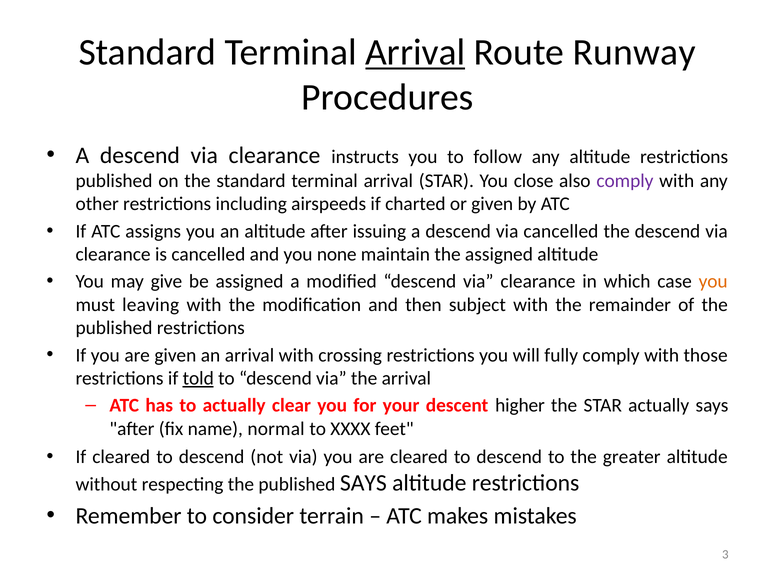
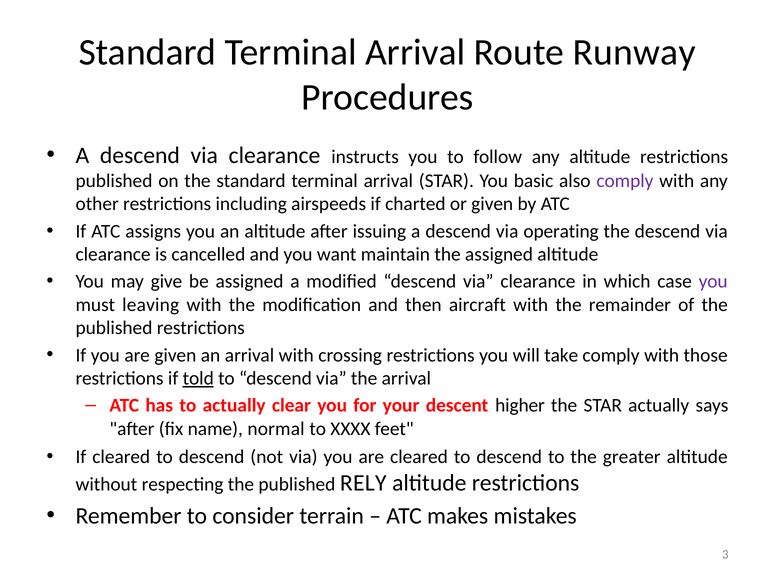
Arrival underline: present -> none (415, 52)
close: close -> basic (534, 181)
via cancelled: cancelled -> operating (561, 231)
none: none -> want (337, 255)
you colour: orange -> purple (713, 282)
subject: subject -> aircraft (477, 305)
fully: fully -> take (561, 355)
published SAYS: SAYS -> RELY (363, 483)
